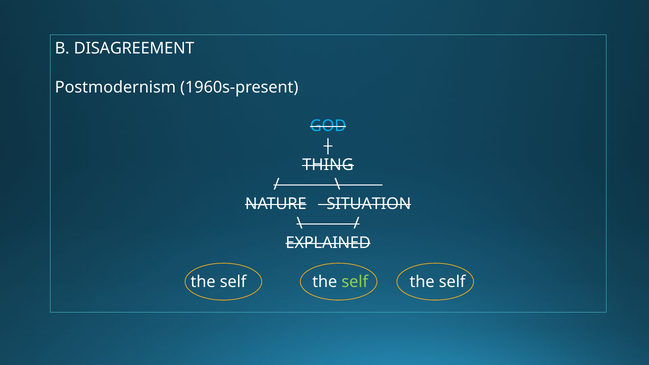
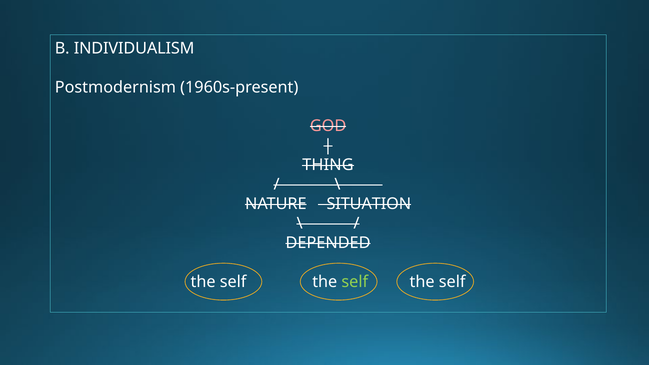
DISAGREEMENT: DISAGREEMENT -> INDIVIDUALISM (134, 48)
GOD colour: light blue -> pink (328, 126)
EXPLAINED: EXPLAINED -> DEPENDED (328, 243)
